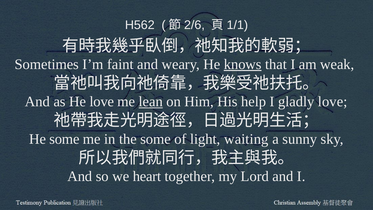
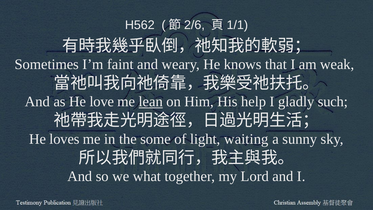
knows underline: present -> none (243, 64)
gladly love: love -> such (333, 102)
He some: some -> loves (64, 139)
heart: heart -> what (147, 176)
